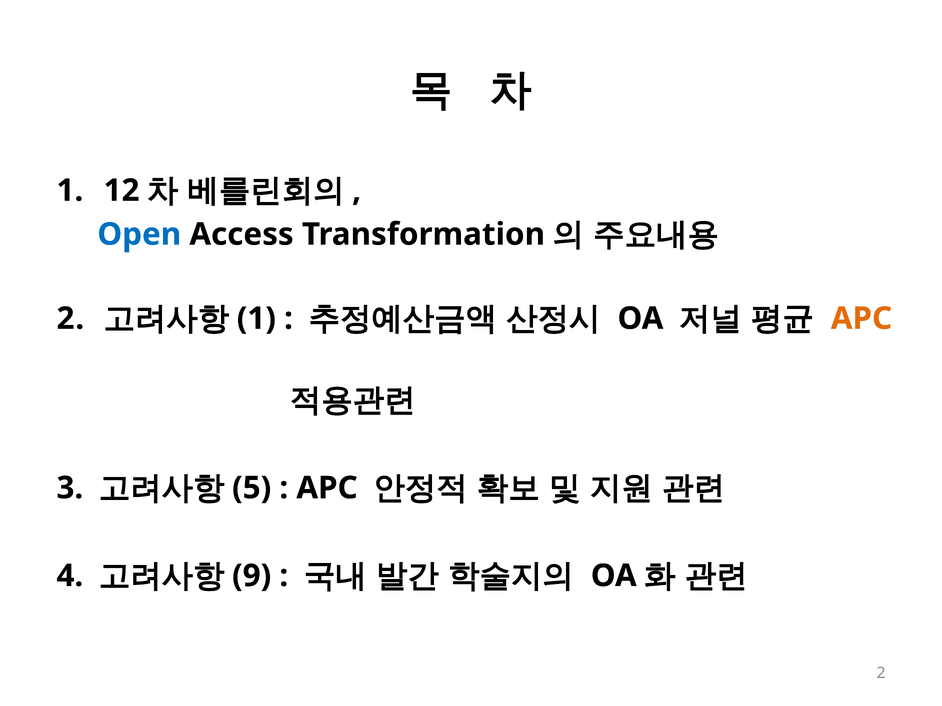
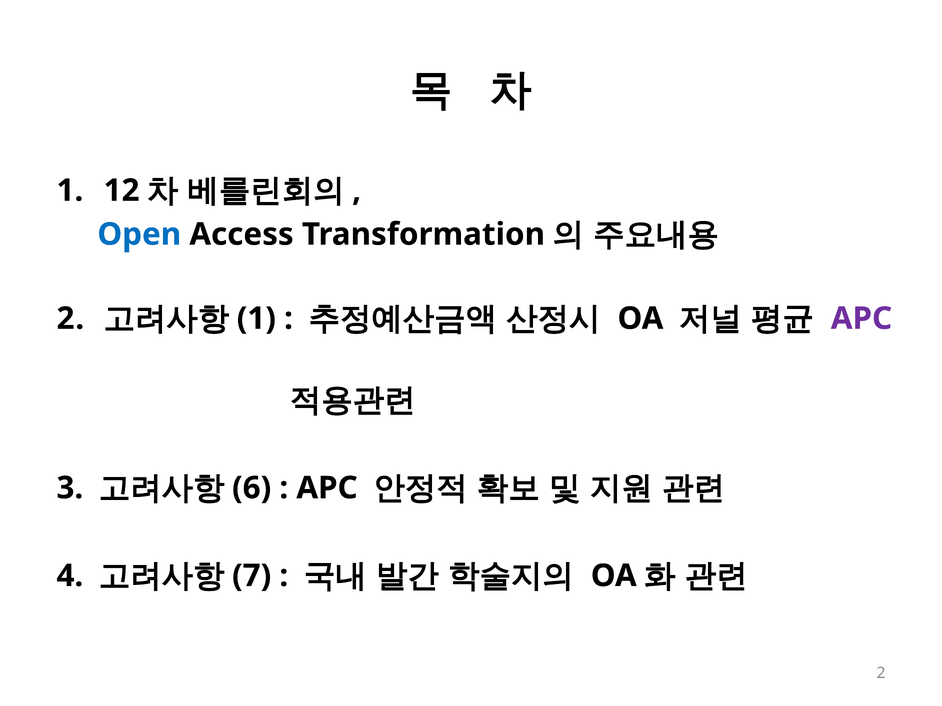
APC colour: orange -> purple (861, 319)
5: 5 -> 6 (252, 488)
9: 9 -> 7 (252, 576)
